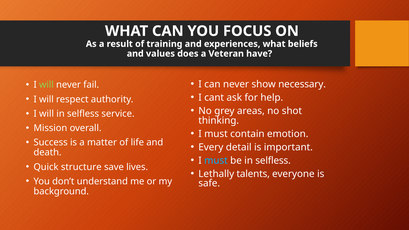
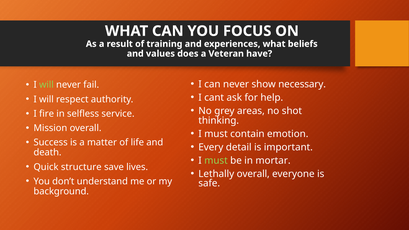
will: will -> fire (47, 114)
must colour: light blue -> light green (216, 161)
be in selfless: selfless -> mortar (273, 161)
Lethally talents: talents -> overall (253, 174)
